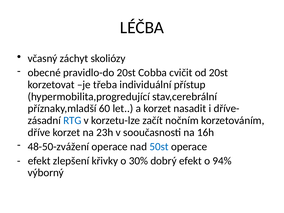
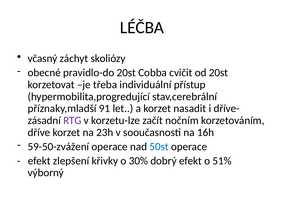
60: 60 -> 91 (105, 109)
RTG colour: blue -> purple (72, 120)
48-50-zvážení: 48-50-zvážení -> 59-50-zvážení (58, 147)
94%: 94% -> 51% (222, 161)
